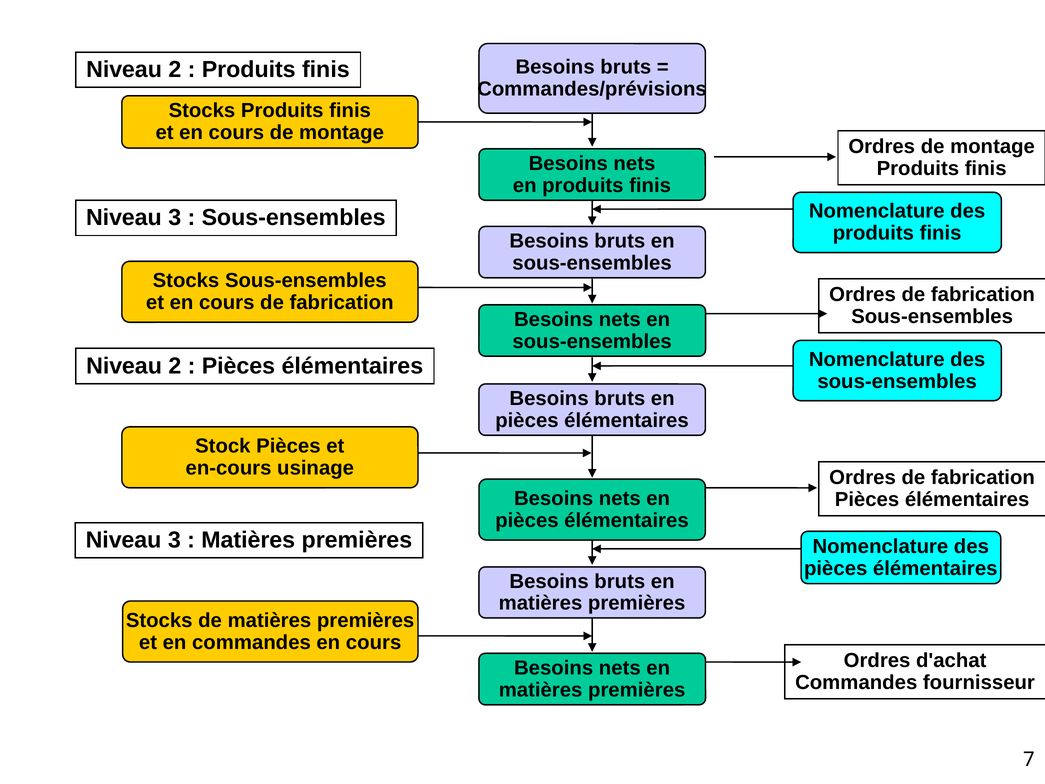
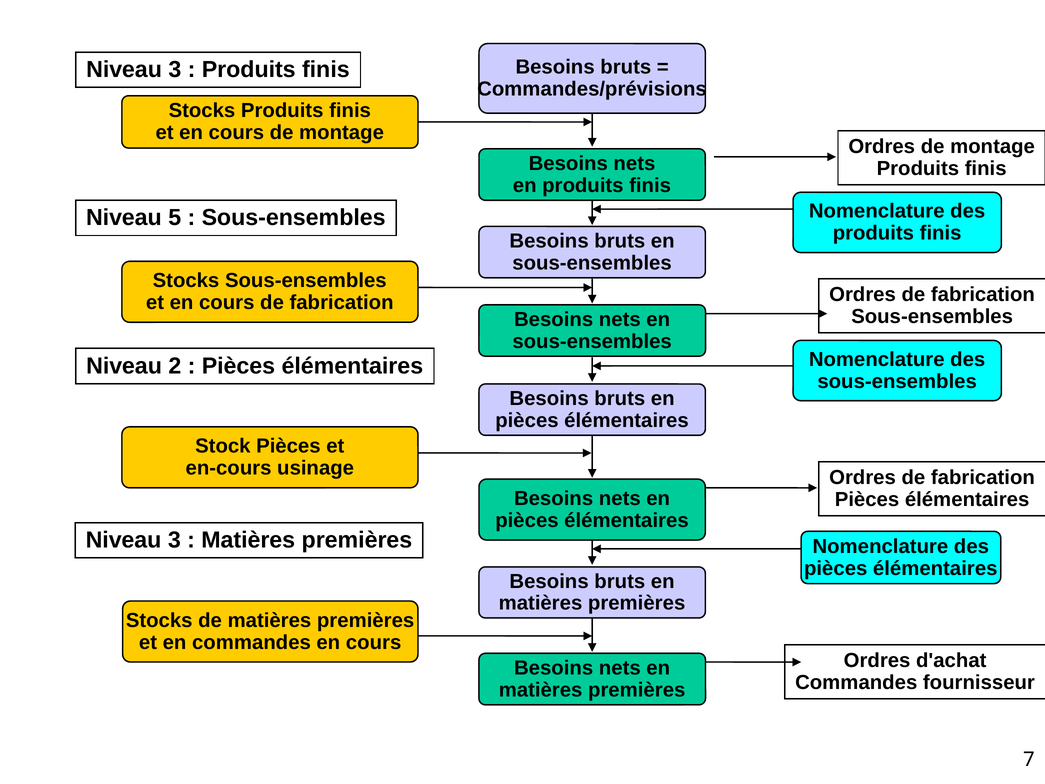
2: 2 -> 3 (175, 70)
3: 3 -> 5 (175, 218)
